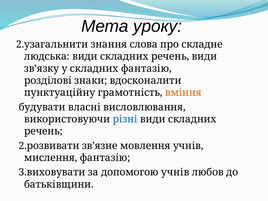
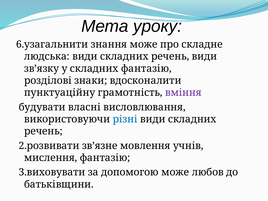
2.узагальнити: 2.узагальнити -> 6.узагальнити (52, 44)
знання слова: слова -> може (144, 44)
вміння colour: orange -> purple (183, 93)
допомогою учнів: учнів -> може (175, 172)
